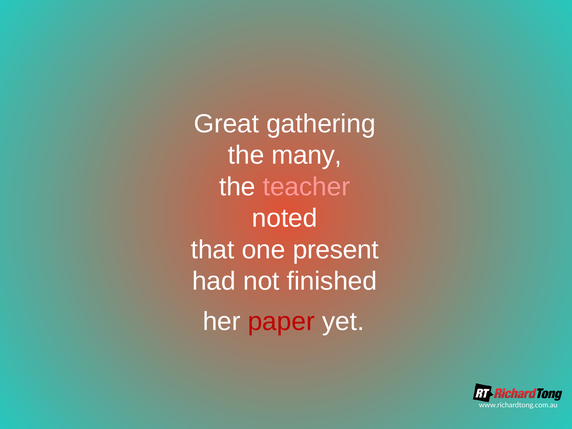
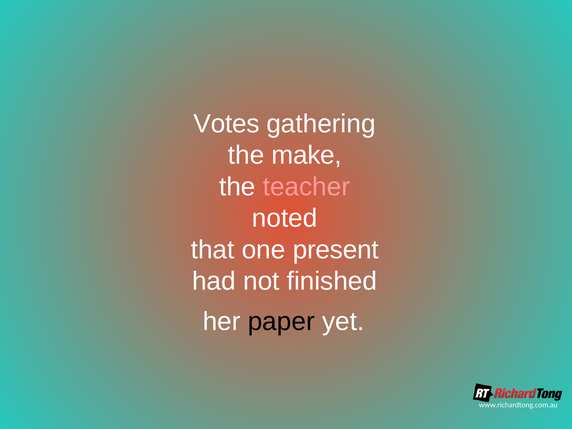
Great: Great -> Votes (227, 124)
many: many -> make (307, 155)
paper colour: red -> black (281, 321)
